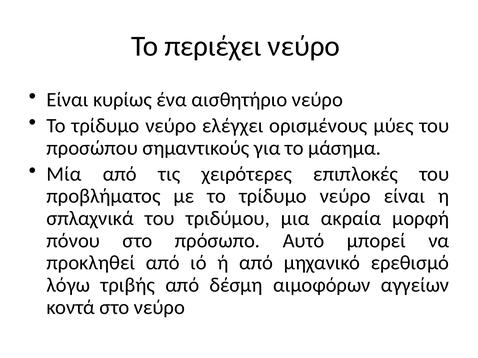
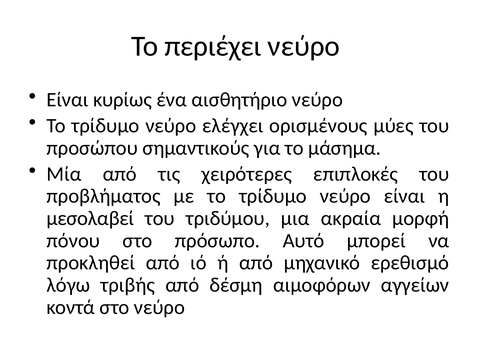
σπλαχνικά: σπλαχνικά -> μεσολαβεί (90, 219)
